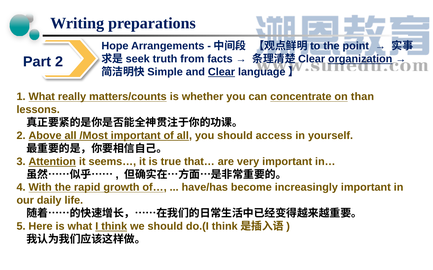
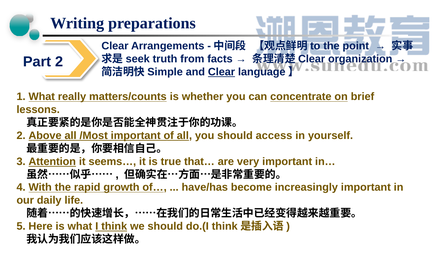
Hope: Hope -> Clear (115, 46)
organization underline: present -> none (360, 59)
than: than -> brief (363, 97)
